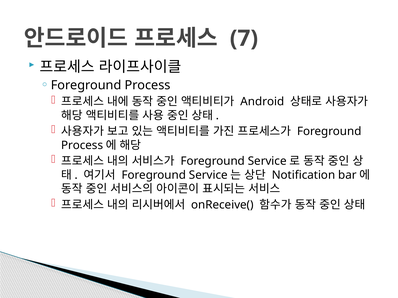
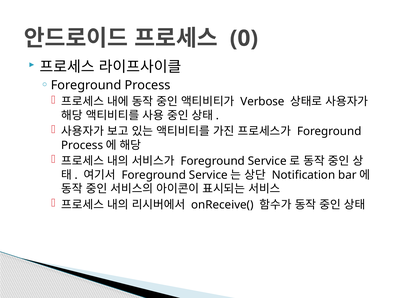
7: 7 -> 0 (244, 38)
Android: Android -> Verbose (262, 102)
